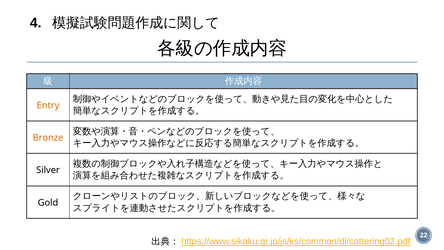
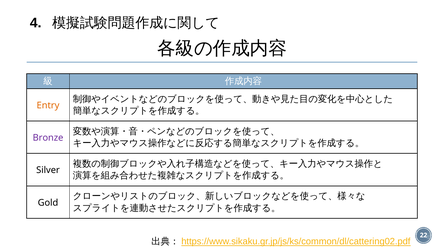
Bronze colour: orange -> purple (48, 138)
